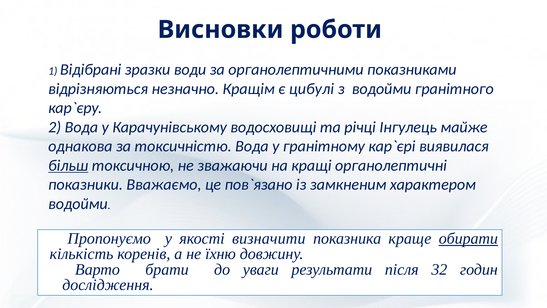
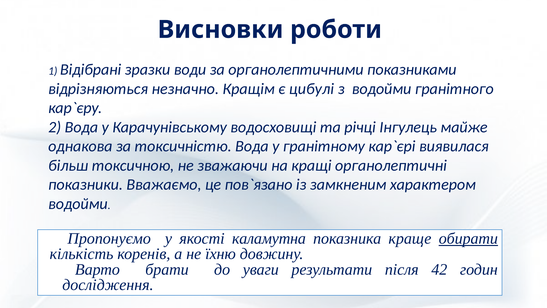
більш underline: present -> none (68, 165)
визначити: визначити -> каламутна (269, 238)
32: 32 -> 42 (439, 269)
